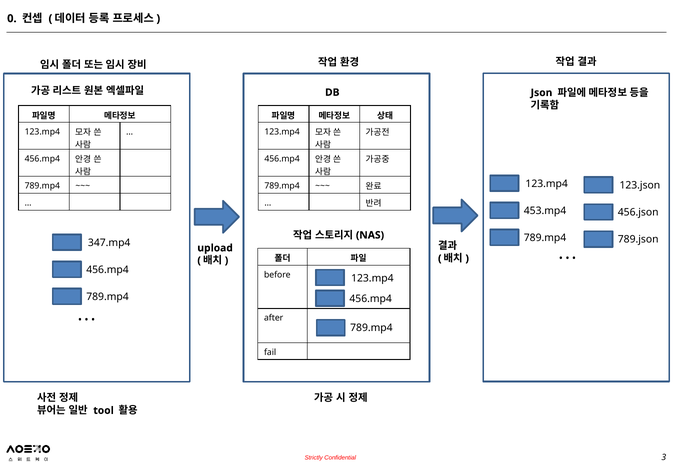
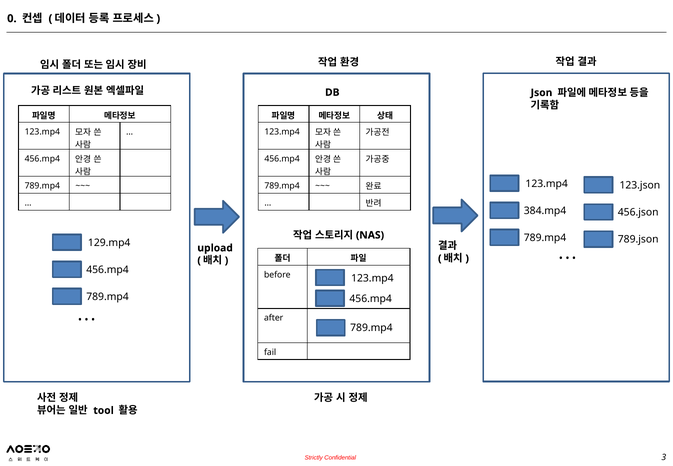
453.mp4: 453.mp4 -> 384.mp4 (545, 211)
347.mp4: 347.mp4 -> 129.mp4 (109, 243)
